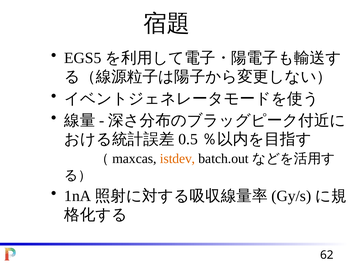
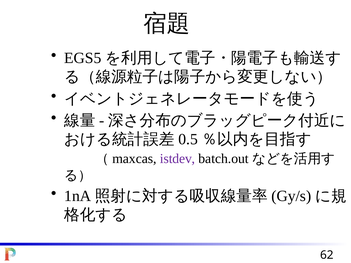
istdev colour: orange -> purple (178, 159)
